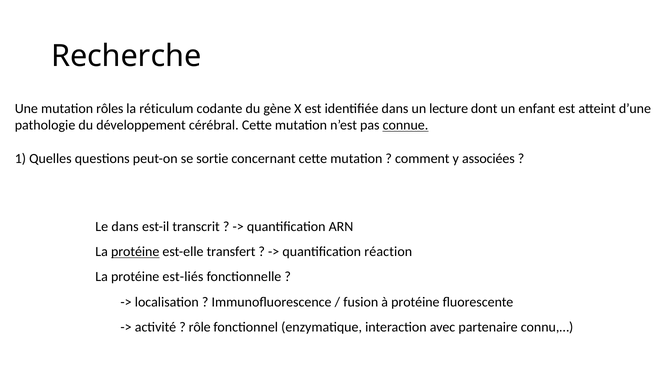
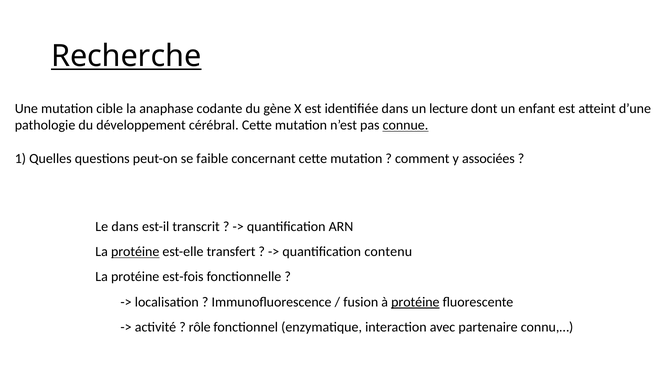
Recherche underline: none -> present (126, 56)
rôles: rôles -> cible (110, 109)
réticulum: réticulum -> anaphase (166, 109)
sortie: sortie -> faible (212, 159)
réaction: réaction -> contenu (388, 252)
est-liés: est-liés -> est-fois (183, 277)
protéine underline: none -> present (415, 302)
